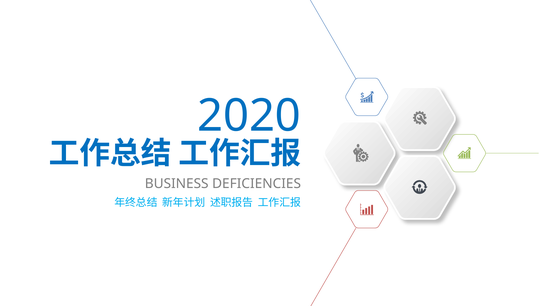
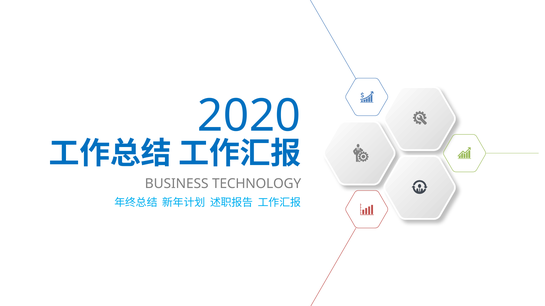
DEFICIENCIES: DEFICIENCIES -> TECHNOLOGY (257, 184)
